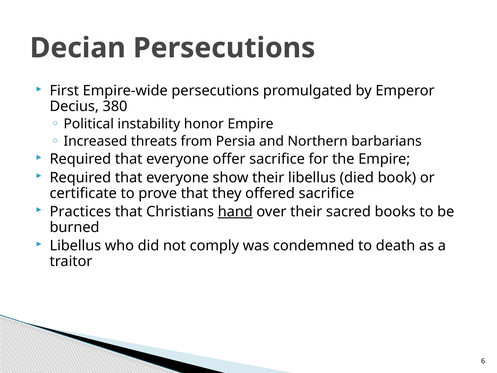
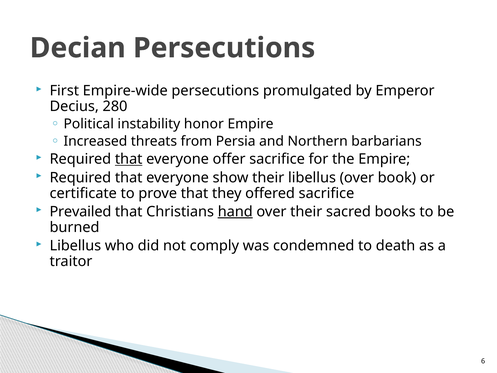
380: 380 -> 280 (115, 106)
that underline: none -> present (129, 159)
libellus died: died -> over (357, 177)
Practices: Practices -> Prevailed (80, 212)
